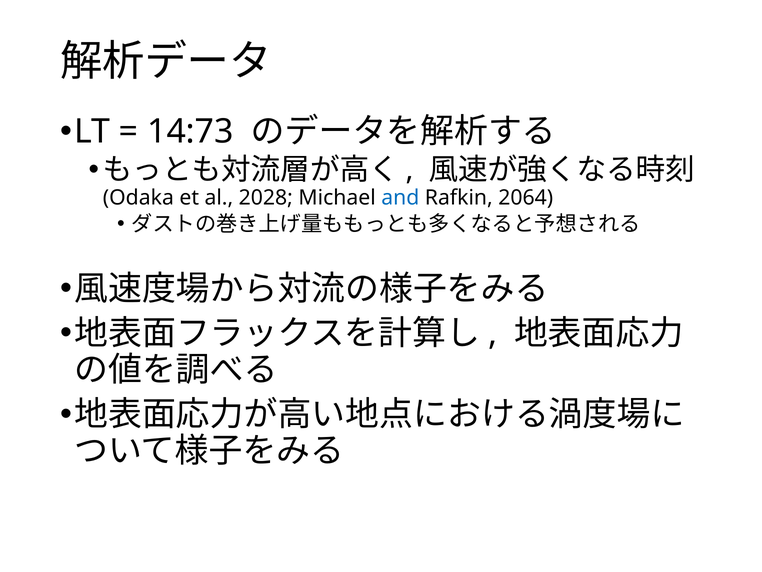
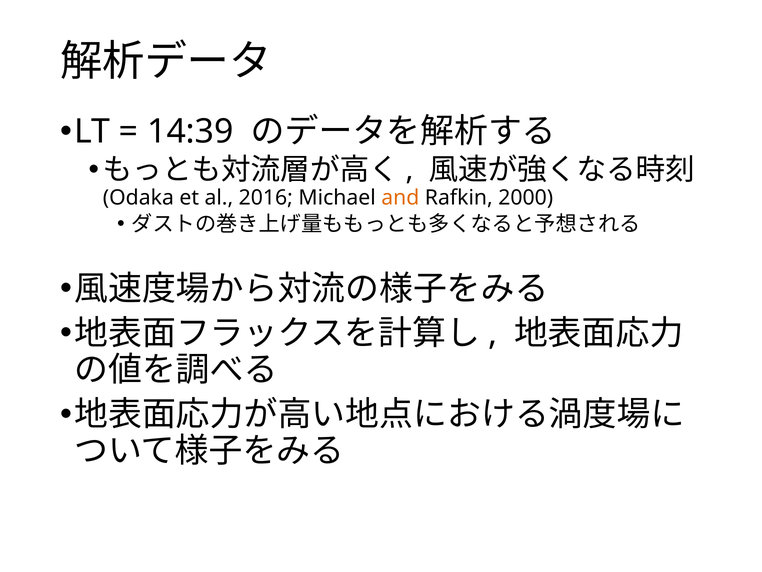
14:73: 14:73 -> 14:39 (190, 132)
2028: 2028 -> 2016 (266, 197)
and colour: blue -> orange (400, 197)
2064: 2064 -> 2000 (526, 197)
